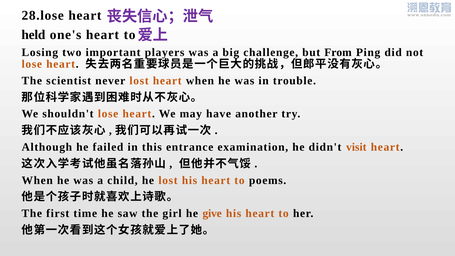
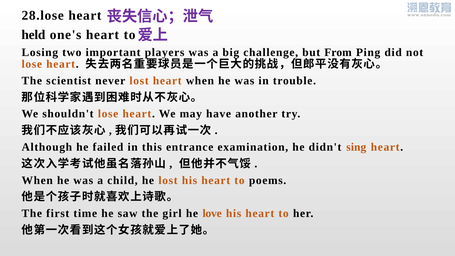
visit: visit -> sing (356, 147)
give: give -> love (212, 213)
